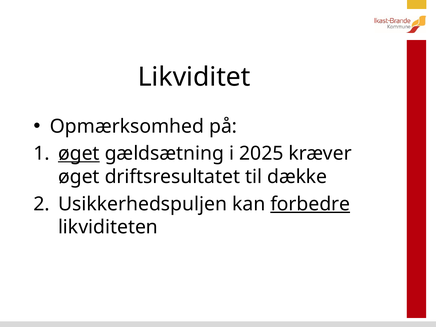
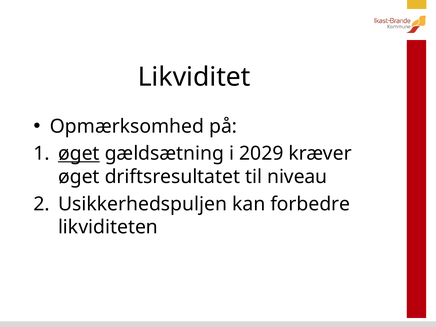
2025: 2025 -> 2029 (261, 154)
dække: dække -> niveau (297, 177)
forbedre underline: present -> none (310, 204)
